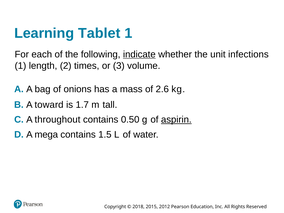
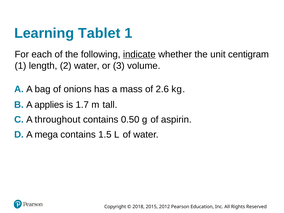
infections: infections -> centigram (248, 54)
2 times: times -> water (87, 66)
toward: toward -> applies (49, 105)
aspirin underline: present -> none (176, 120)
